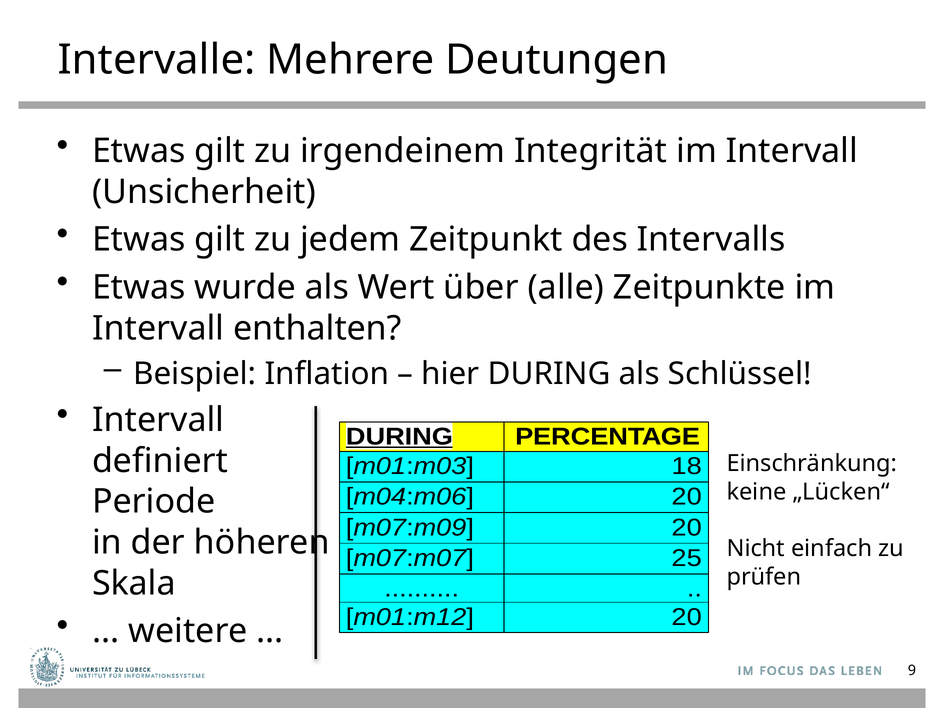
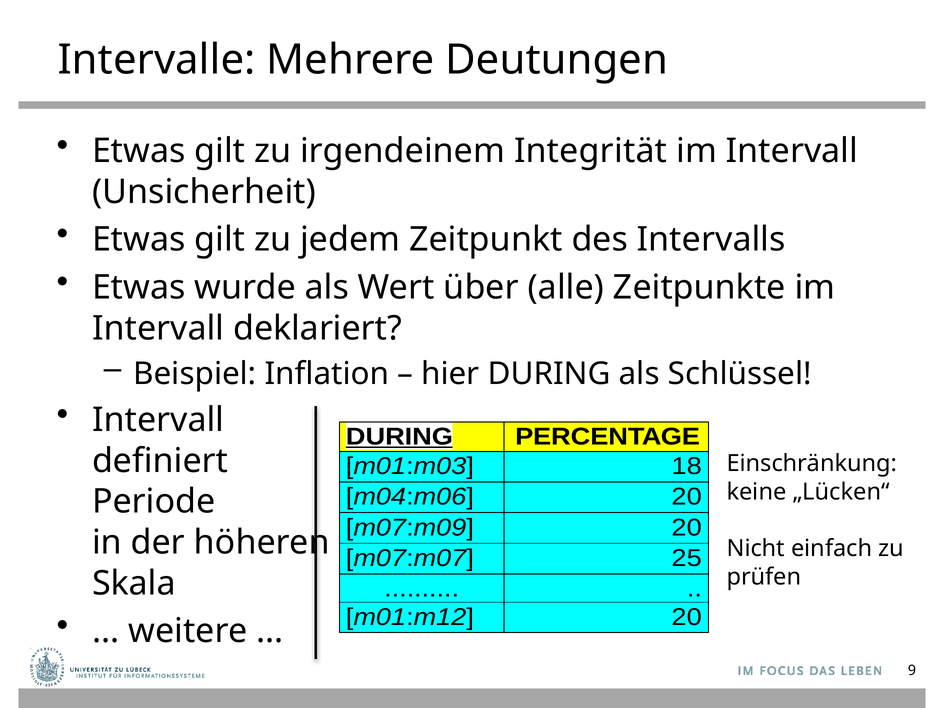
enthalten: enthalten -> deklariert (317, 328)
